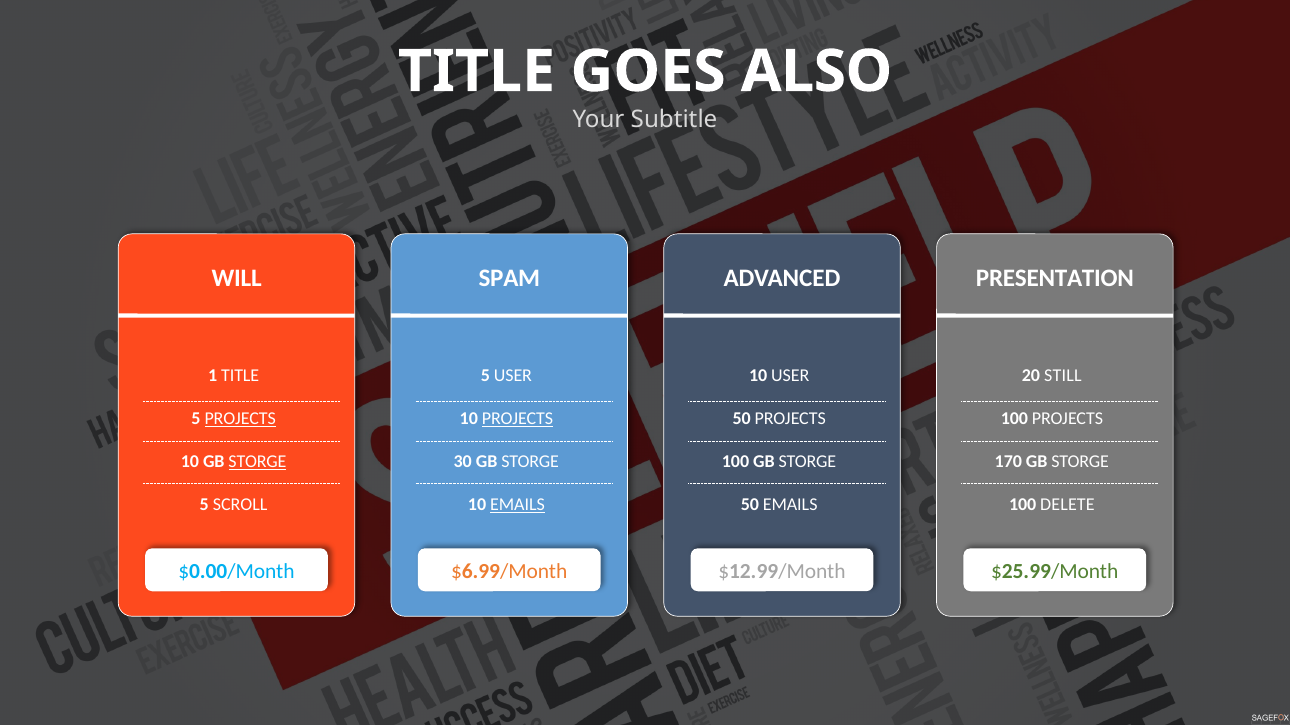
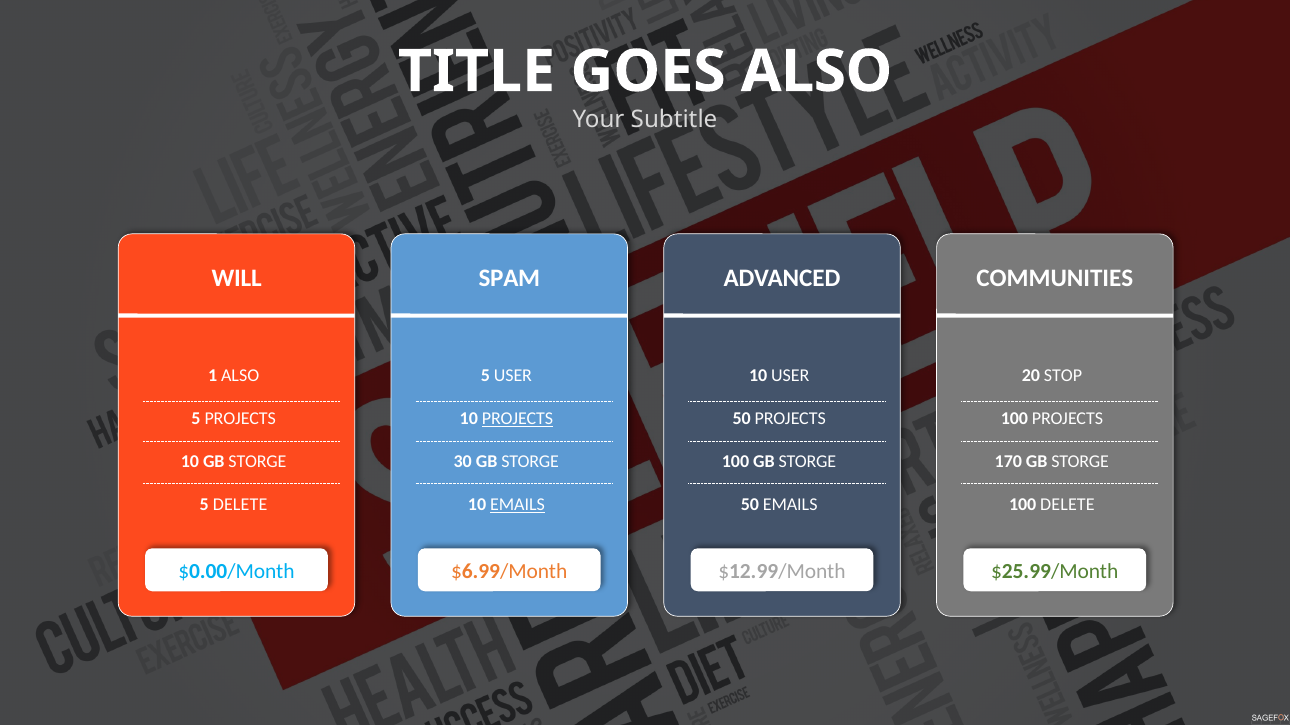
PRESENTATION: PRESENTATION -> COMMUNITIES (1055, 279)
1 TITLE: TITLE -> ALSO (240, 376)
STILL: STILL -> STOP (1063, 376)
PROJECTS underline: present -> none (240, 419)
STORGE underline: present -> none (257, 462)
5 SCROLL: SCROLL -> DELETE (240, 505)
